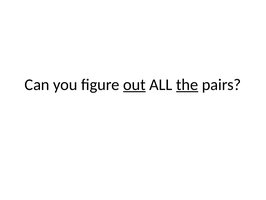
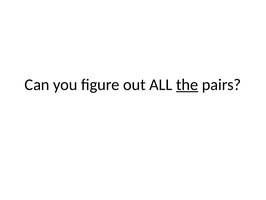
out underline: present -> none (134, 84)
